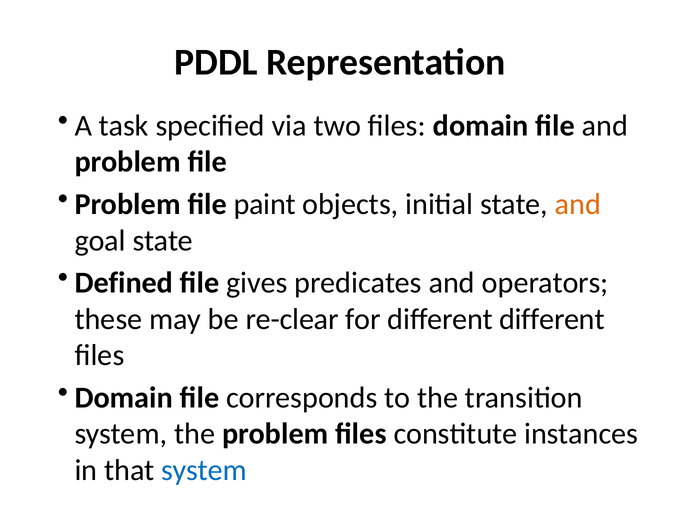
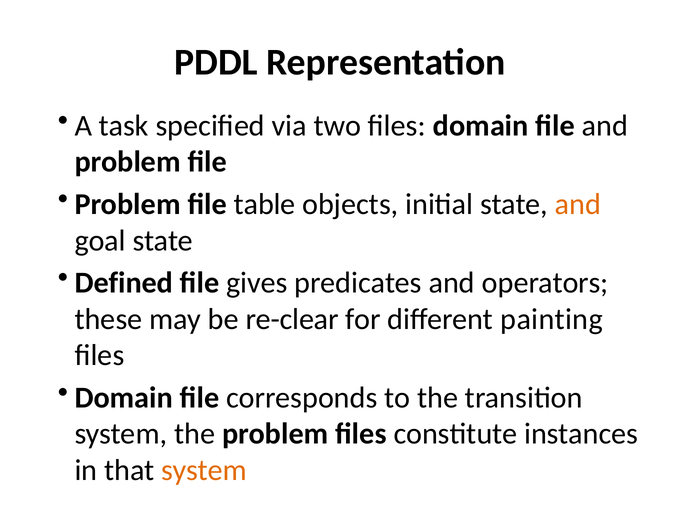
paint: paint -> table (265, 204)
different different: different -> painting (552, 319)
system colour: blue -> orange (204, 470)
